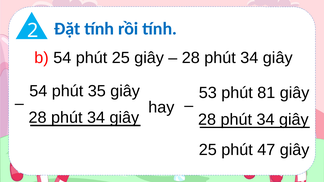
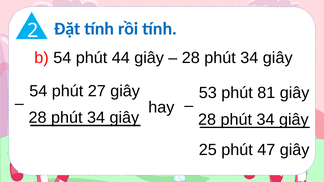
phút 25: 25 -> 44 (121, 58)
35: 35 -> 27 (97, 91)
